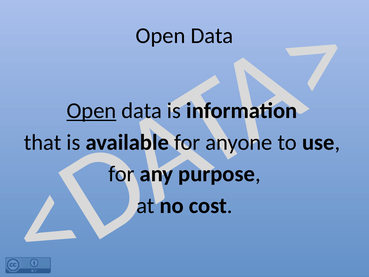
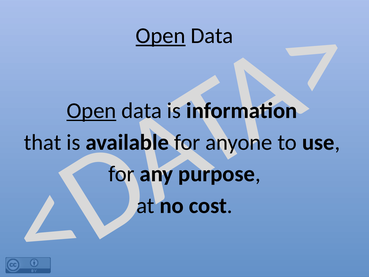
Open underline: none -> present (161, 36)
